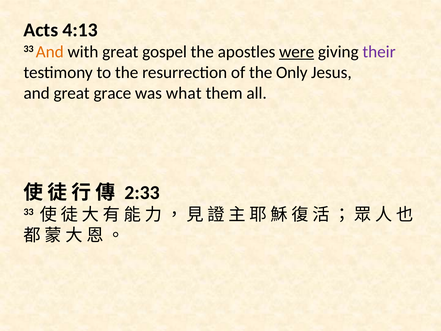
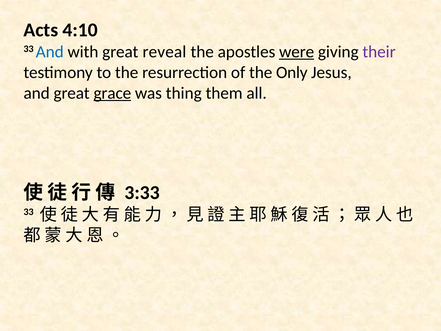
4:13: 4:13 -> 4:10 (80, 30)
And colour: orange -> blue (50, 52)
gospel: gospel -> reveal (164, 52)
grace underline: none -> present (112, 93)
what: what -> thing (184, 93)
2:33: 2:33 -> 3:33 (142, 193)
